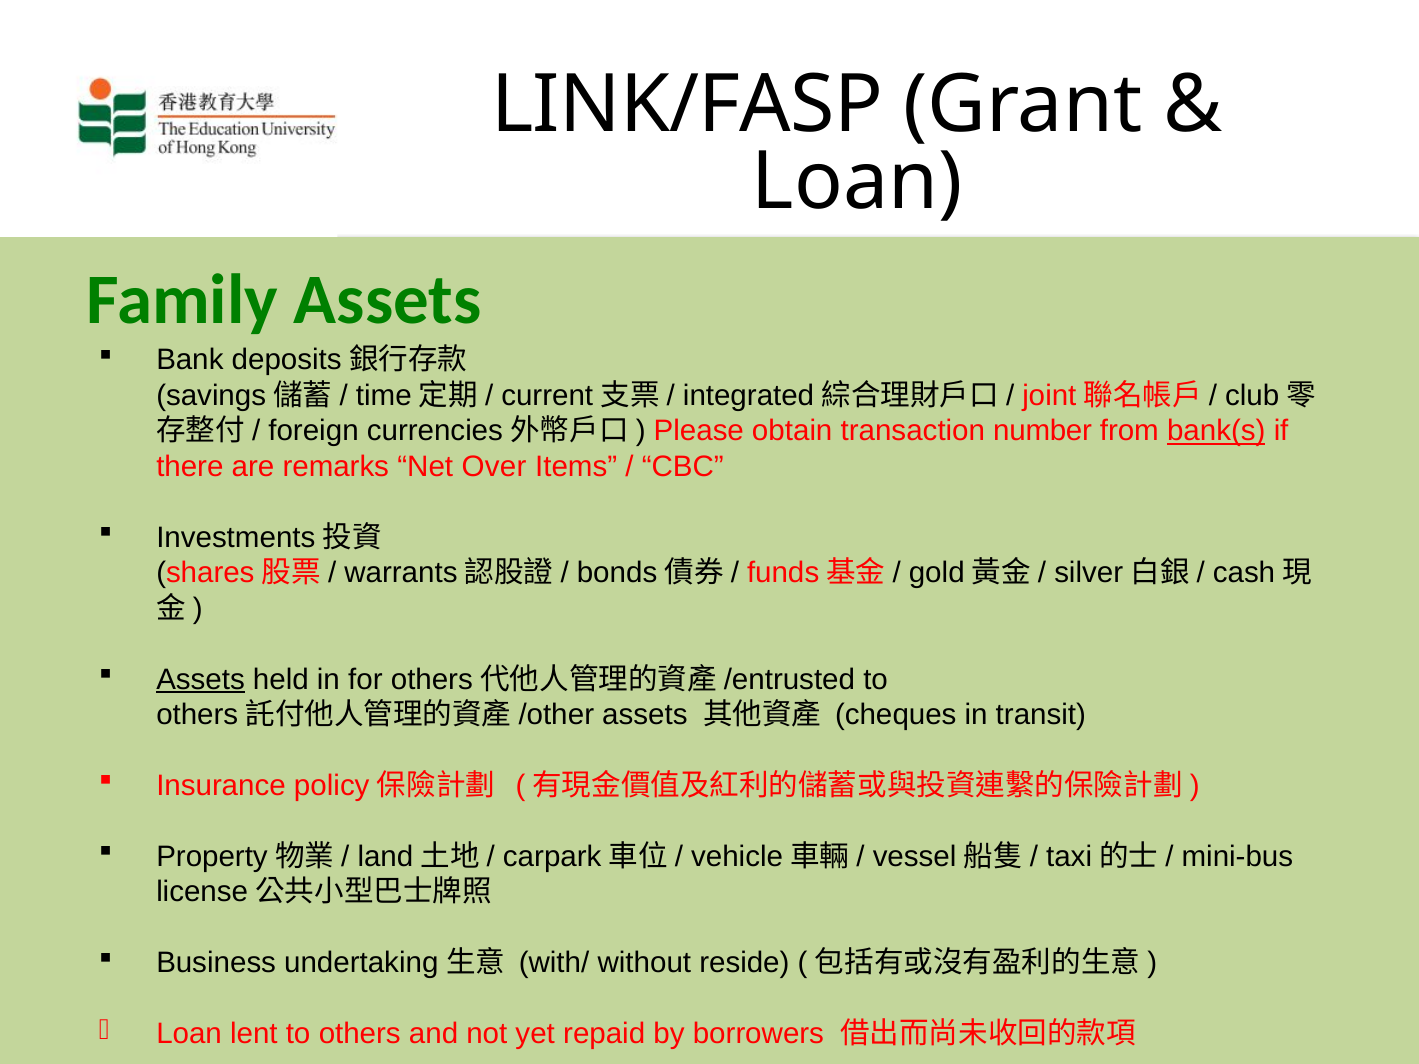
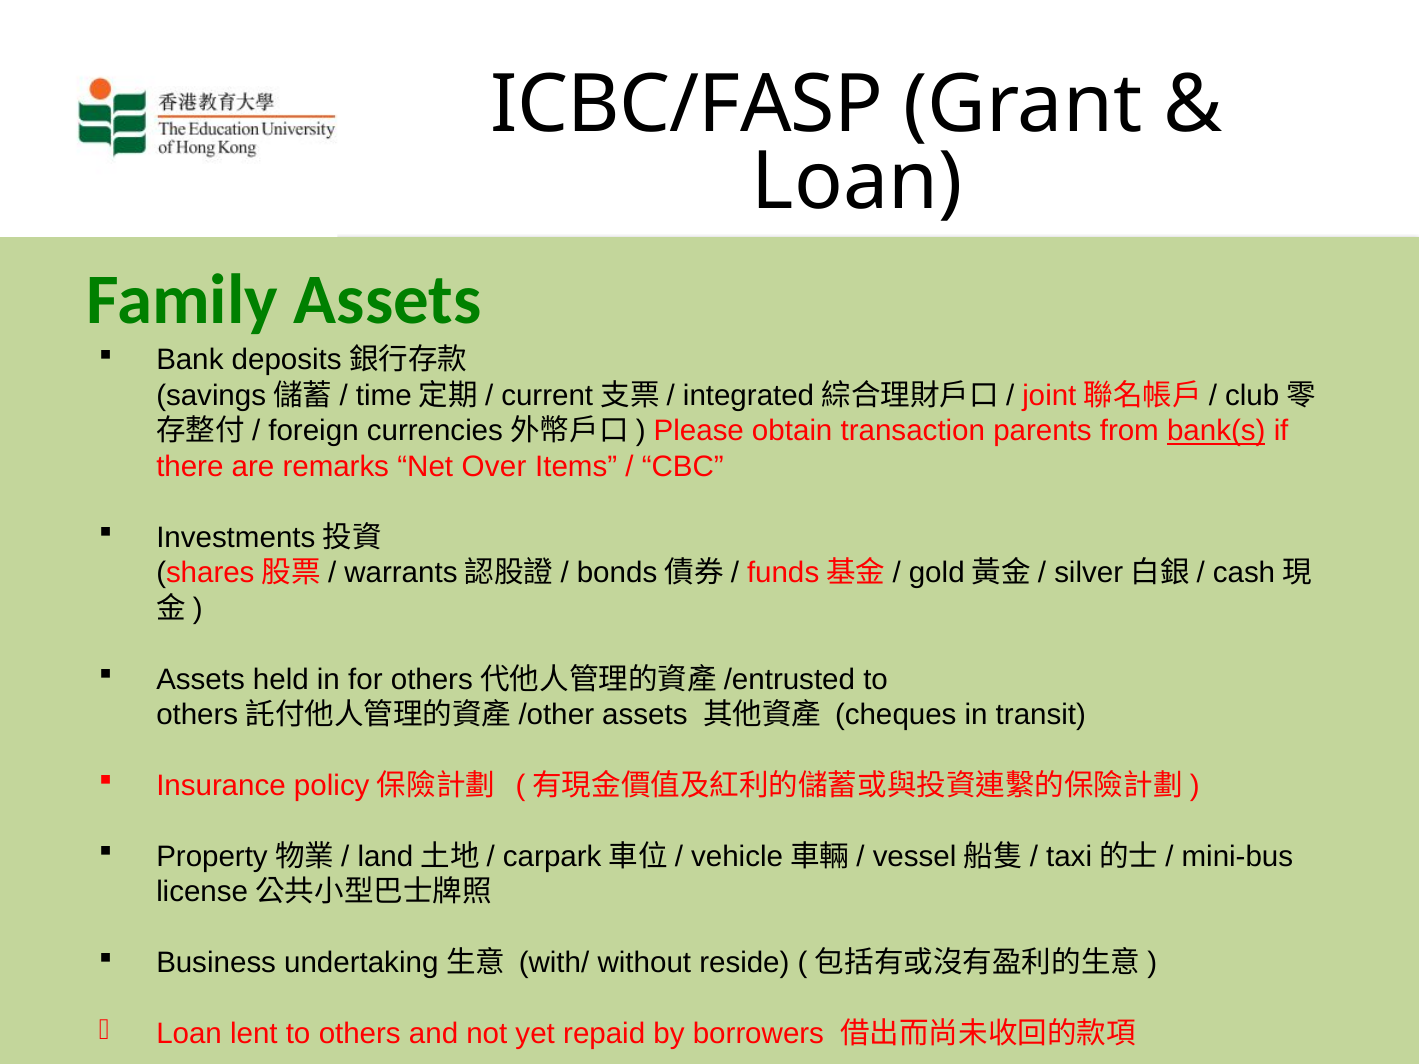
LINK/FASP: LINK/FASP -> ICBC/FASP (687, 105)
number: number -> parents (1042, 431)
Assets underline: present -> none (201, 680)
